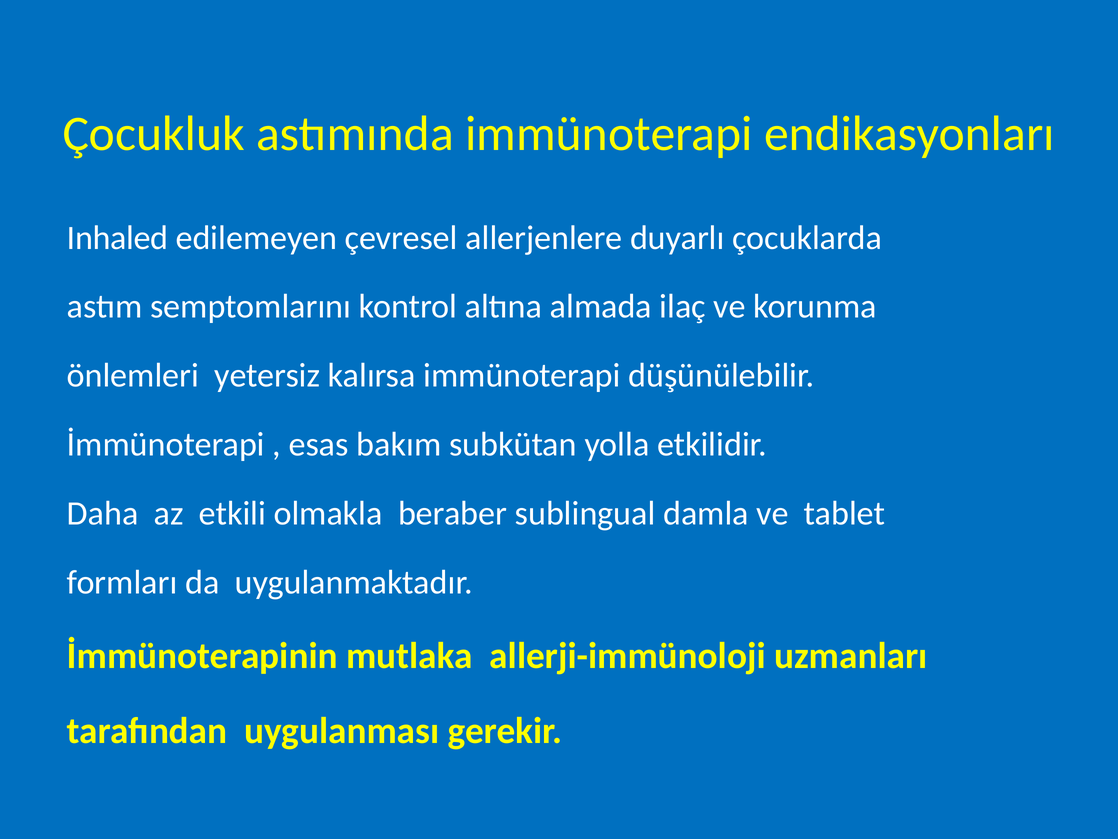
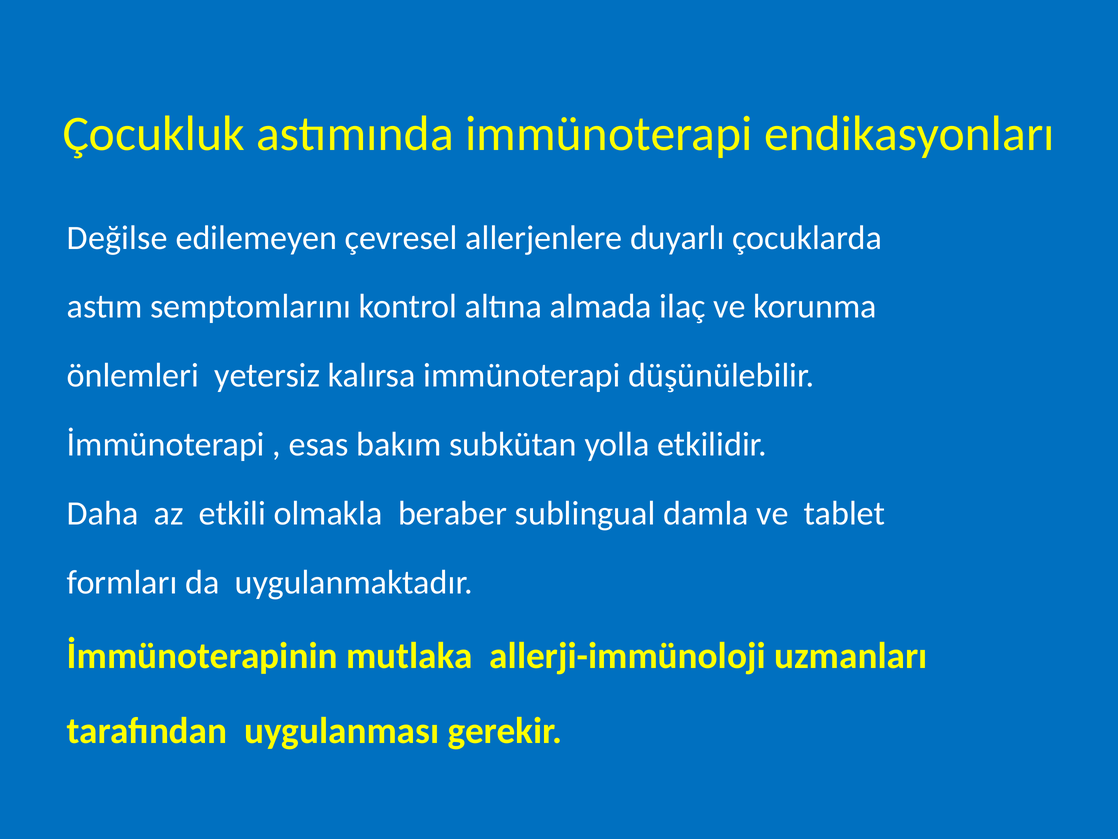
Inhaled: Inhaled -> Değilse (117, 238)
